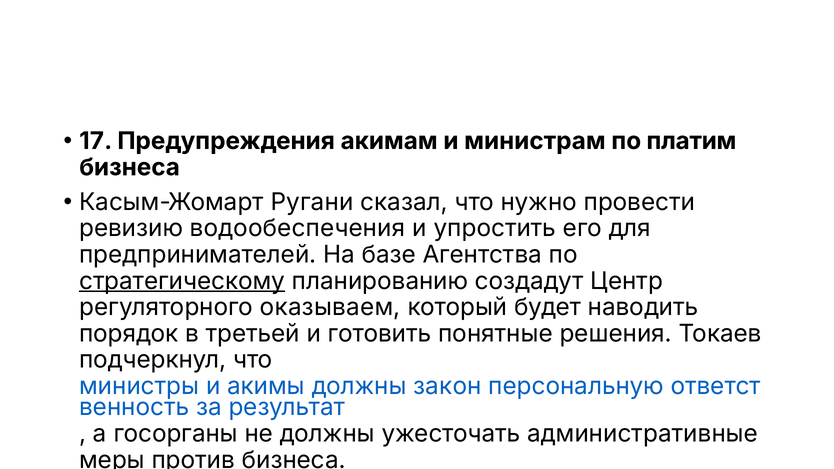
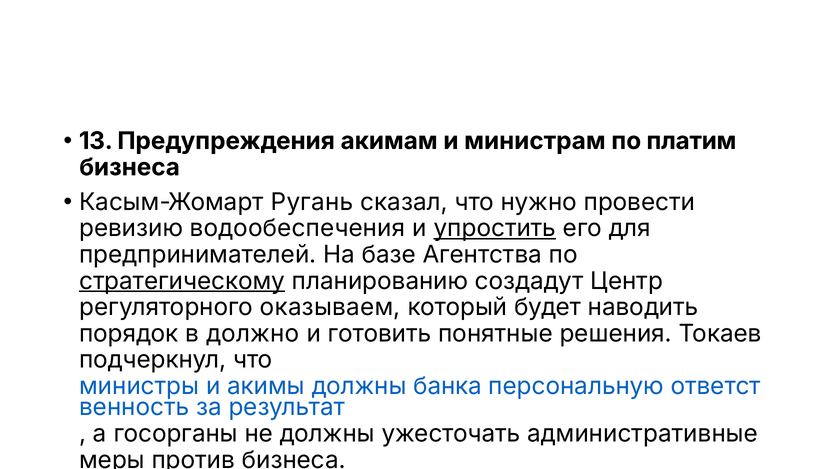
17: 17 -> 13 (96, 141)
Ругани: Ругани -> Ругань (312, 202)
упростить underline: none -> present (495, 229)
третьей: третьей -> должно (253, 334)
закон: закон -> банка (448, 386)
